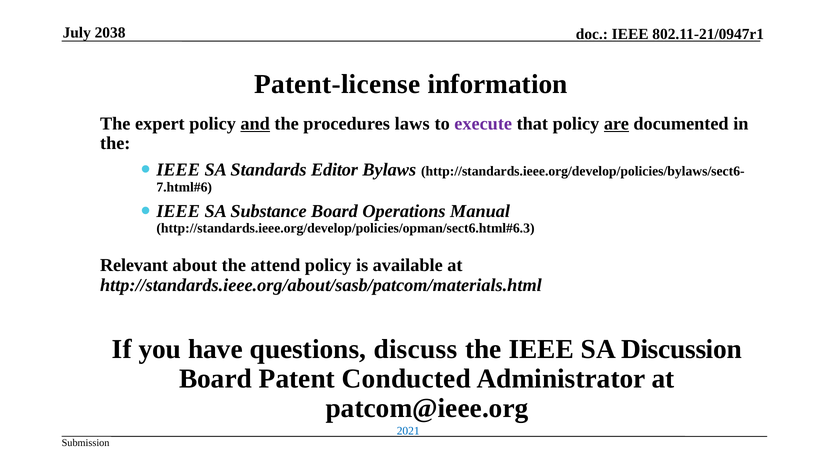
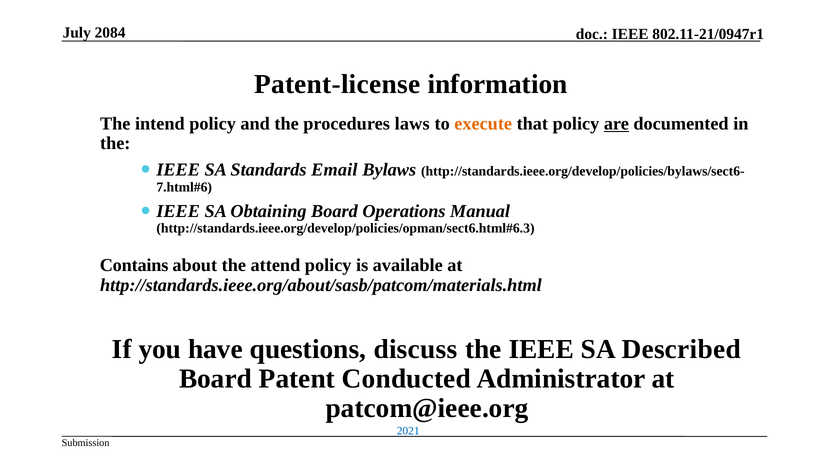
2038: 2038 -> 2084 (110, 33)
expert: expert -> intend (160, 124)
and underline: present -> none (255, 124)
execute colour: purple -> orange (483, 124)
Editor: Editor -> Email (334, 170)
Substance: Substance -> Obtaining (269, 211)
Relevant: Relevant -> Contains (134, 266)
Discussion: Discussion -> Described (681, 349)
